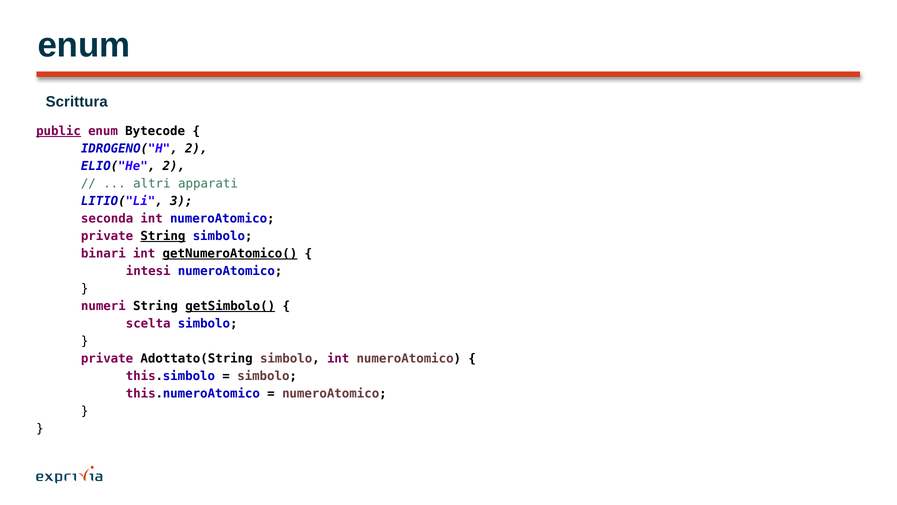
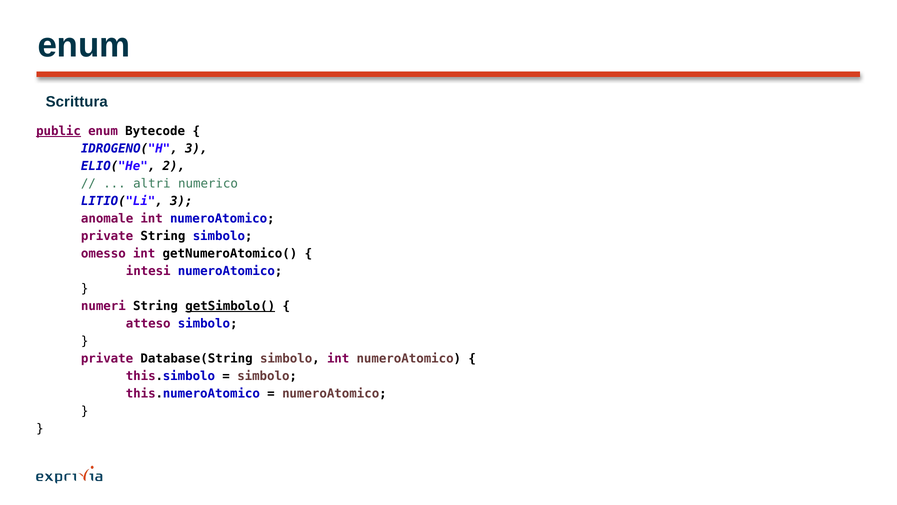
IDROGENO("H 2: 2 -> 3 (196, 149)
apparati: apparati -> numerico (208, 184)
seconda: seconda -> anomale (107, 219)
String underline: present -> none (163, 236)
binari: binari -> omesso (103, 254)
getNumeroAtomico( underline: present -> none (230, 254)
scelta: scelta -> atteso (148, 323)
Adottato(String: Adottato(String -> Database(String (197, 358)
